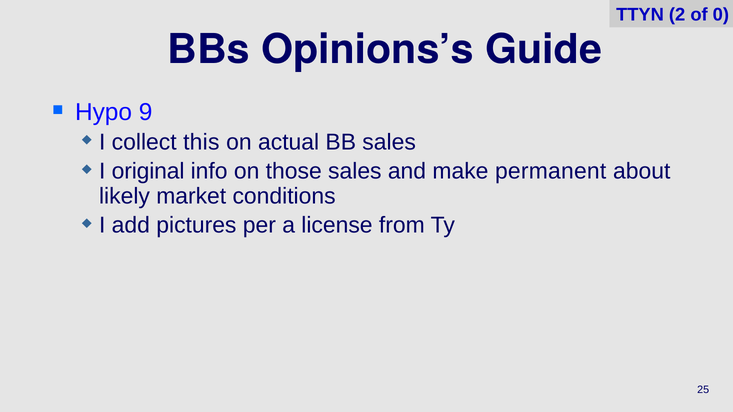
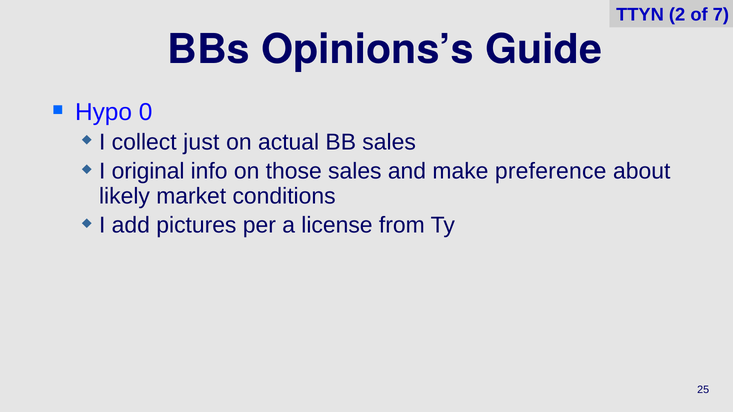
0: 0 -> 7 (721, 15)
9: 9 -> 0 (146, 112)
this: this -> just (201, 142)
permanent: permanent -> preference (551, 172)
